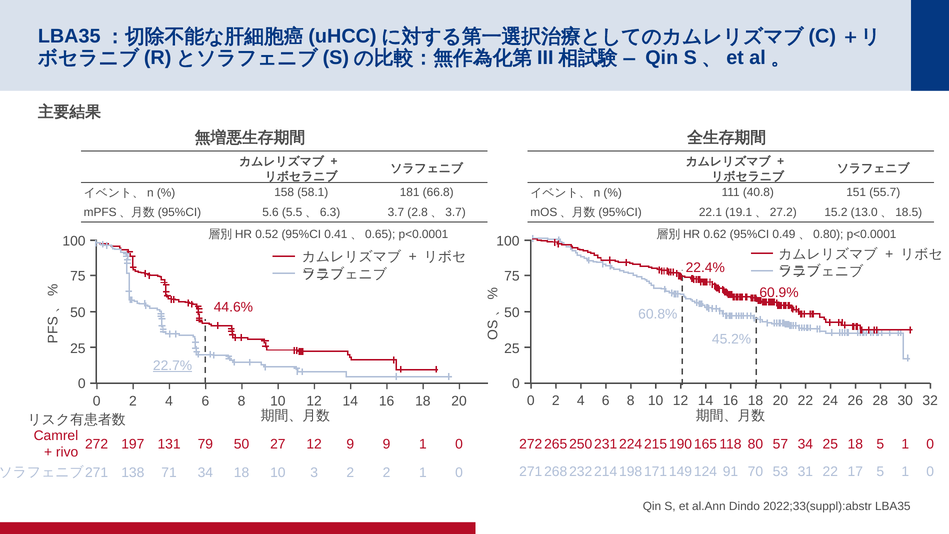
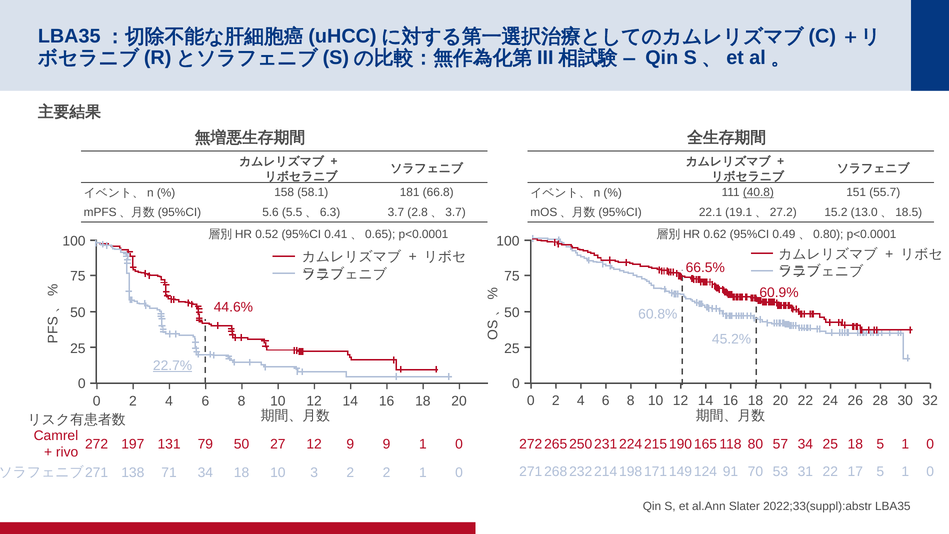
40.8 underline: none -> present (758, 192)
22.4%: 22.4% -> 66.5% (705, 268)
Dindo: Dindo -> Slater (744, 506)
